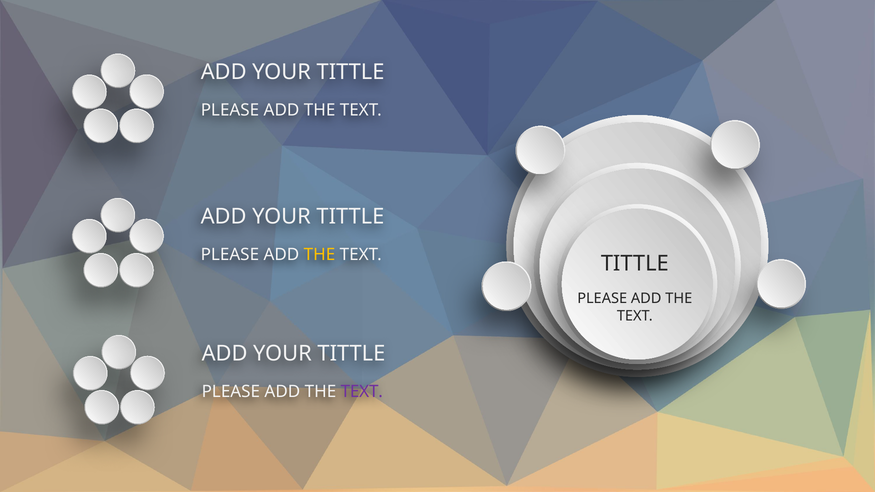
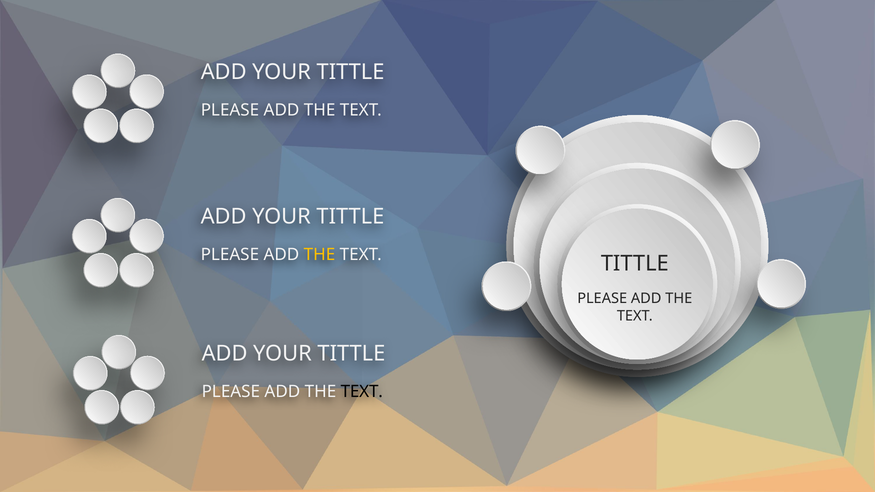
TEXT colour: purple -> black (362, 392)
